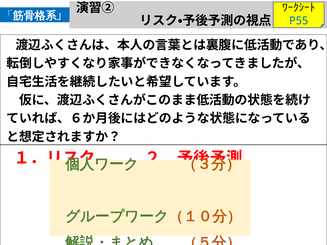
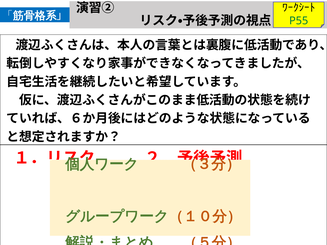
P55 colour: blue -> green (299, 21)
